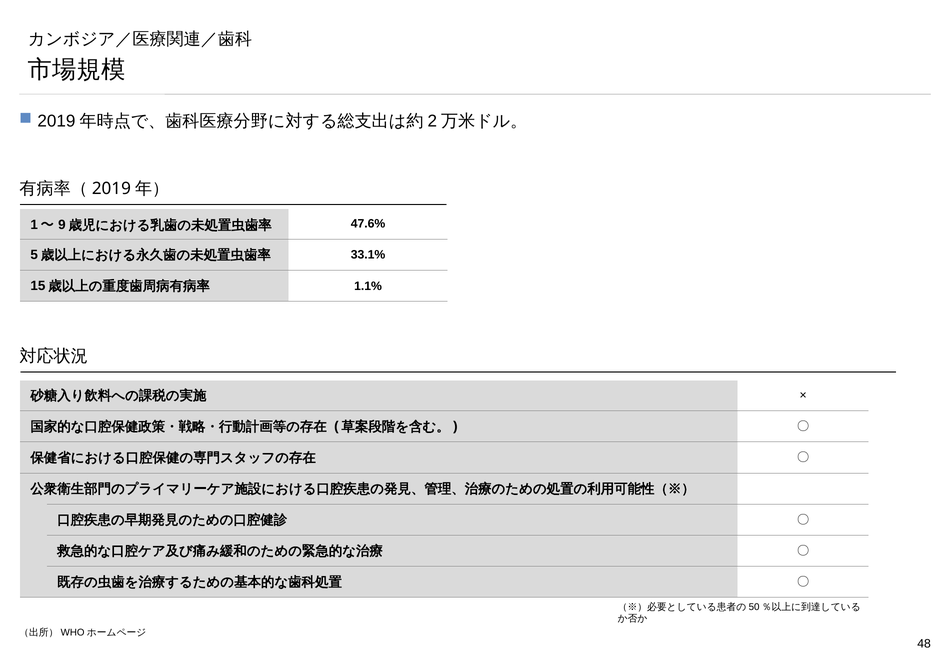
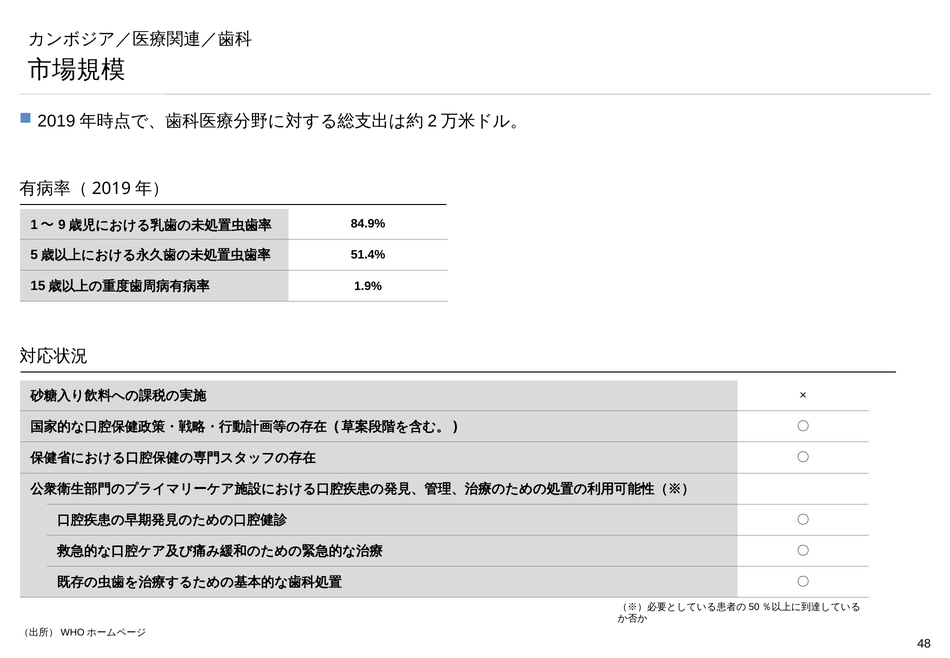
47.6%: 47.6% -> 84.9% (368, 224)
33.1%: 33.1% -> 51.4% (368, 255)
1.1%: 1.1% -> 1.9% (368, 286)
